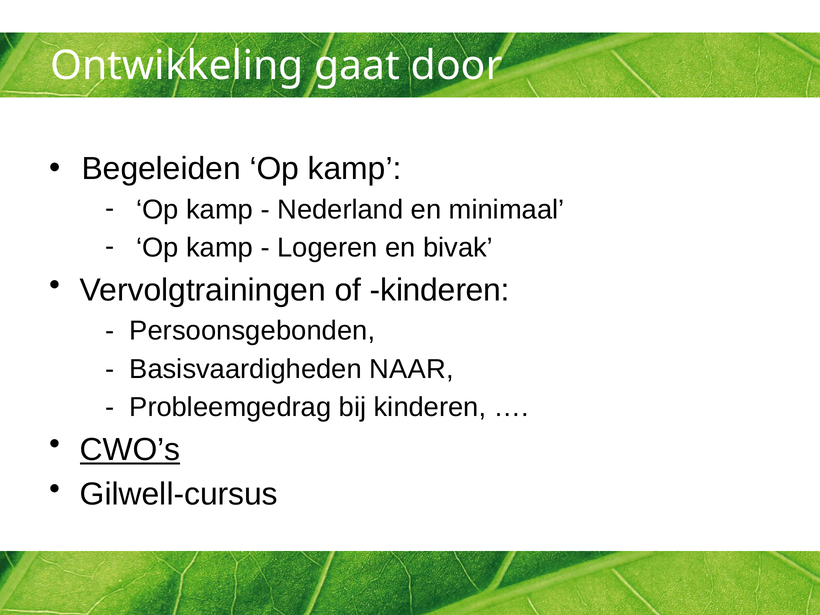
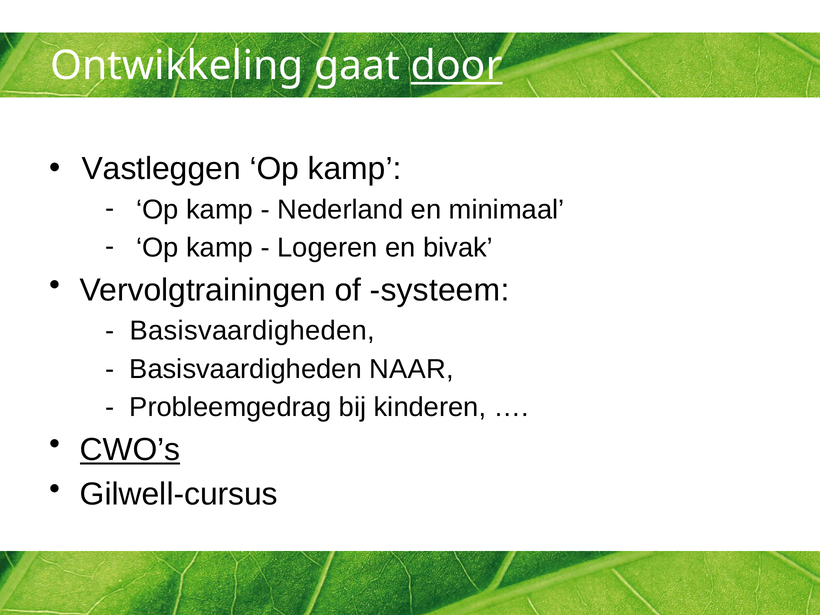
door underline: none -> present (457, 66)
Begeleiden: Begeleiden -> Vastleggen (161, 169)
of kinderen: kinderen -> systeem (440, 290)
Persoonsgebonden: Persoonsgebonden -> Basisvaardigheden (252, 331)
